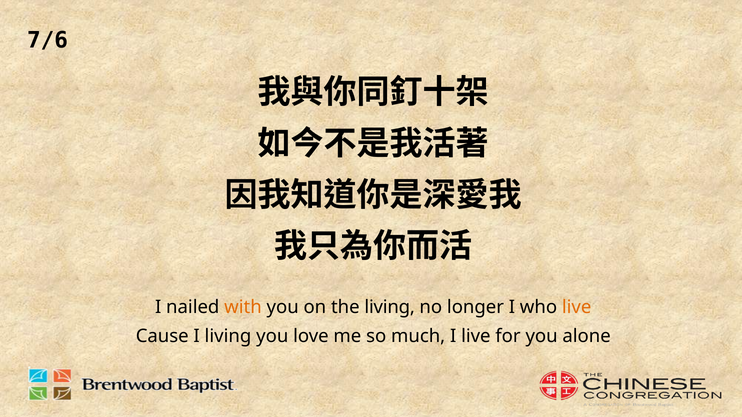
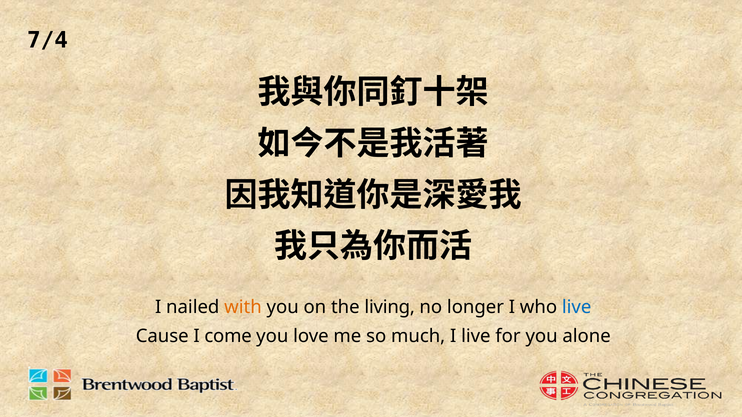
7/6: 7/6 -> 7/4 (48, 40)
live colour: orange -> blue (577, 307)
I living: living -> come (228, 336)
